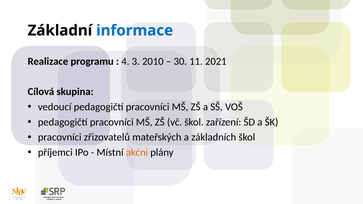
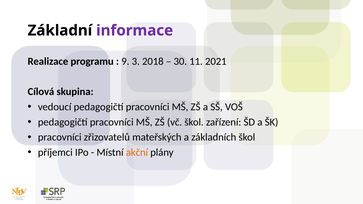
informace colour: blue -> purple (135, 30)
4: 4 -> 9 (125, 61)
2010: 2010 -> 2018 (153, 61)
